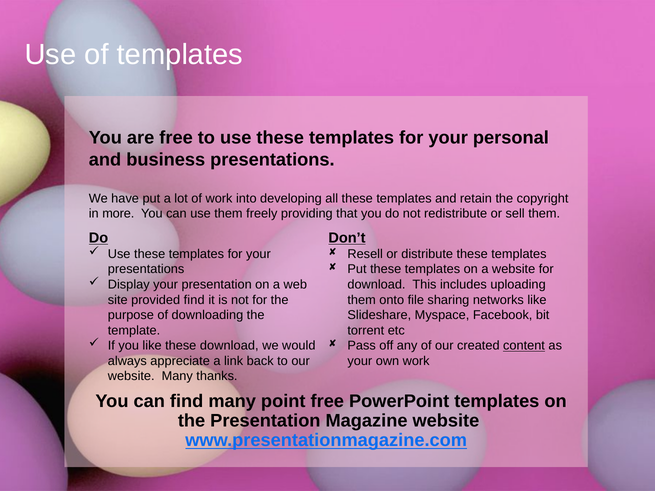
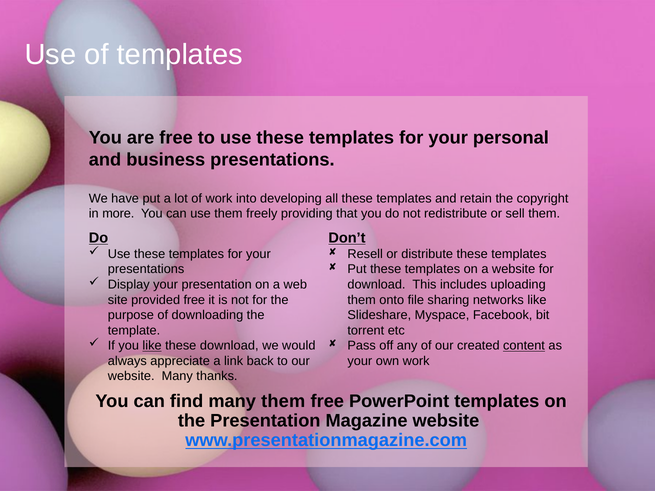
provided find: find -> free (194, 300)
like underline: none -> present (152, 346)
many point: point -> them (283, 401)
